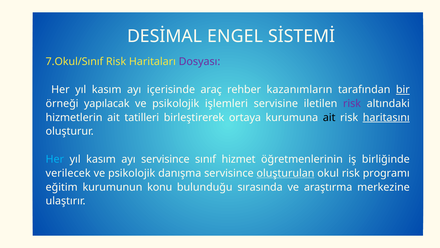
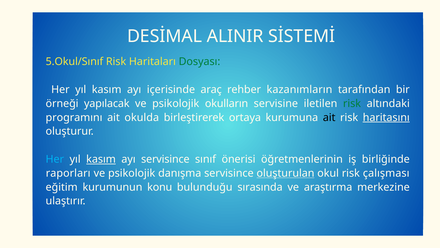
ENGEL: ENGEL -> ALINIR (235, 36)
7.Okul/Sınıf: 7.Okul/Sınıf -> 5.Okul/Sınıf (74, 62)
Dosyası colour: purple -> green (199, 62)
bir underline: present -> none (403, 89)
işlemleri: işlemleri -> okulların (227, 103)
risk colour: purple -> green (352, 103)
hizmetlerin: hizmetlerin -> programını (74, 117)
tatilleri: tatilleri -> okulda (142, 117)
kasım underline: none -> present (101, 159)
hizmet: hizmet -> önerisi (239, 159)
verilecek: verilecek -> raporları (68, 173)
programı: programı -> çalışması (386, 173)
